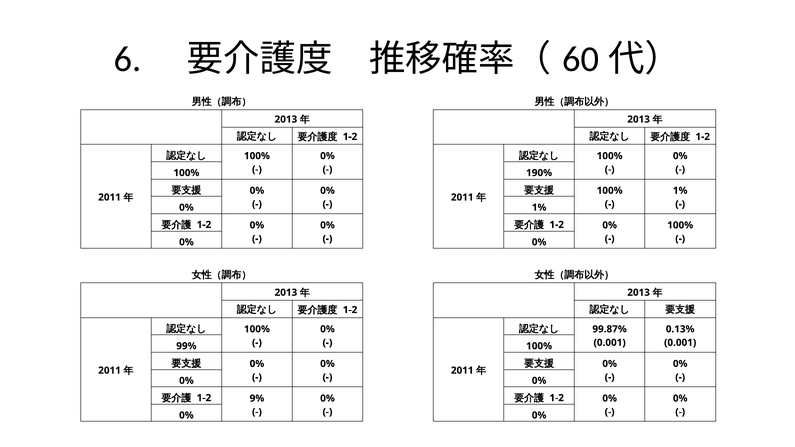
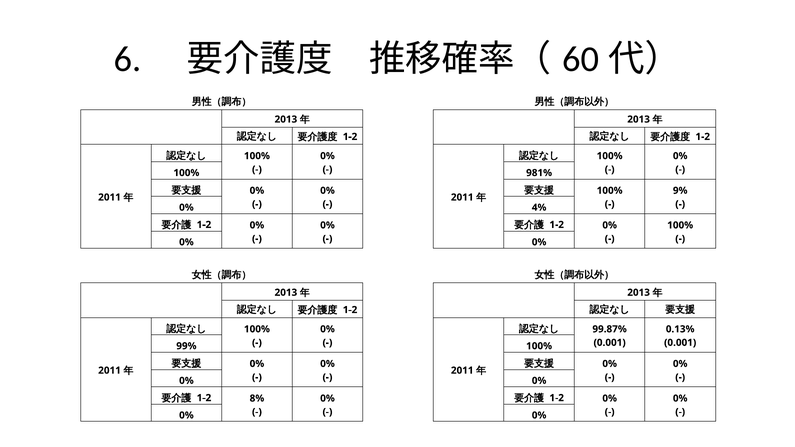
190%: 190% -> 981% (539, 173)
1%: 1% -> 9% (680, 191)
0% 1%: 1% -> 4% (539, 208)
9%: 9% -> 8% (257, 399)
